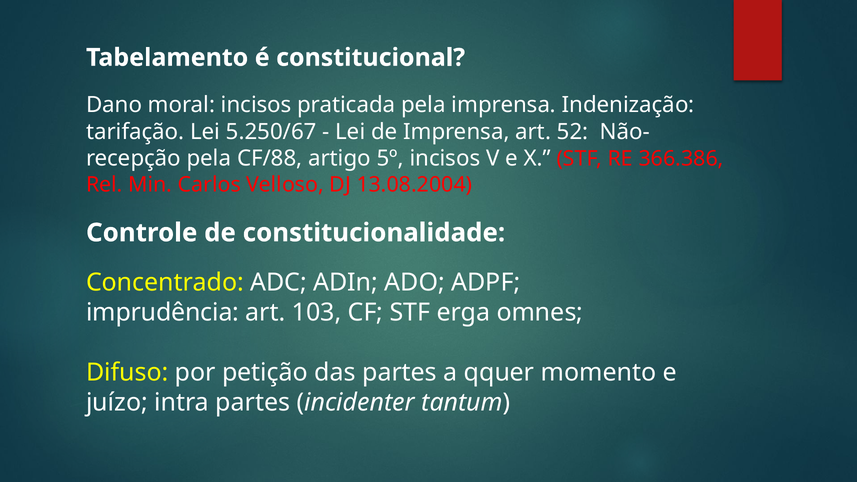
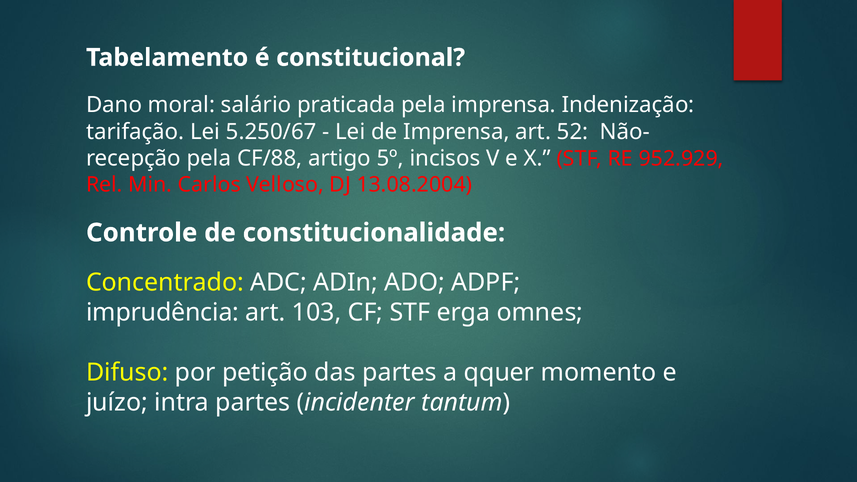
moral incisos: incisos -> salário (256, 105)
366.386: 366.386 -> 952.929 (681, 159)
